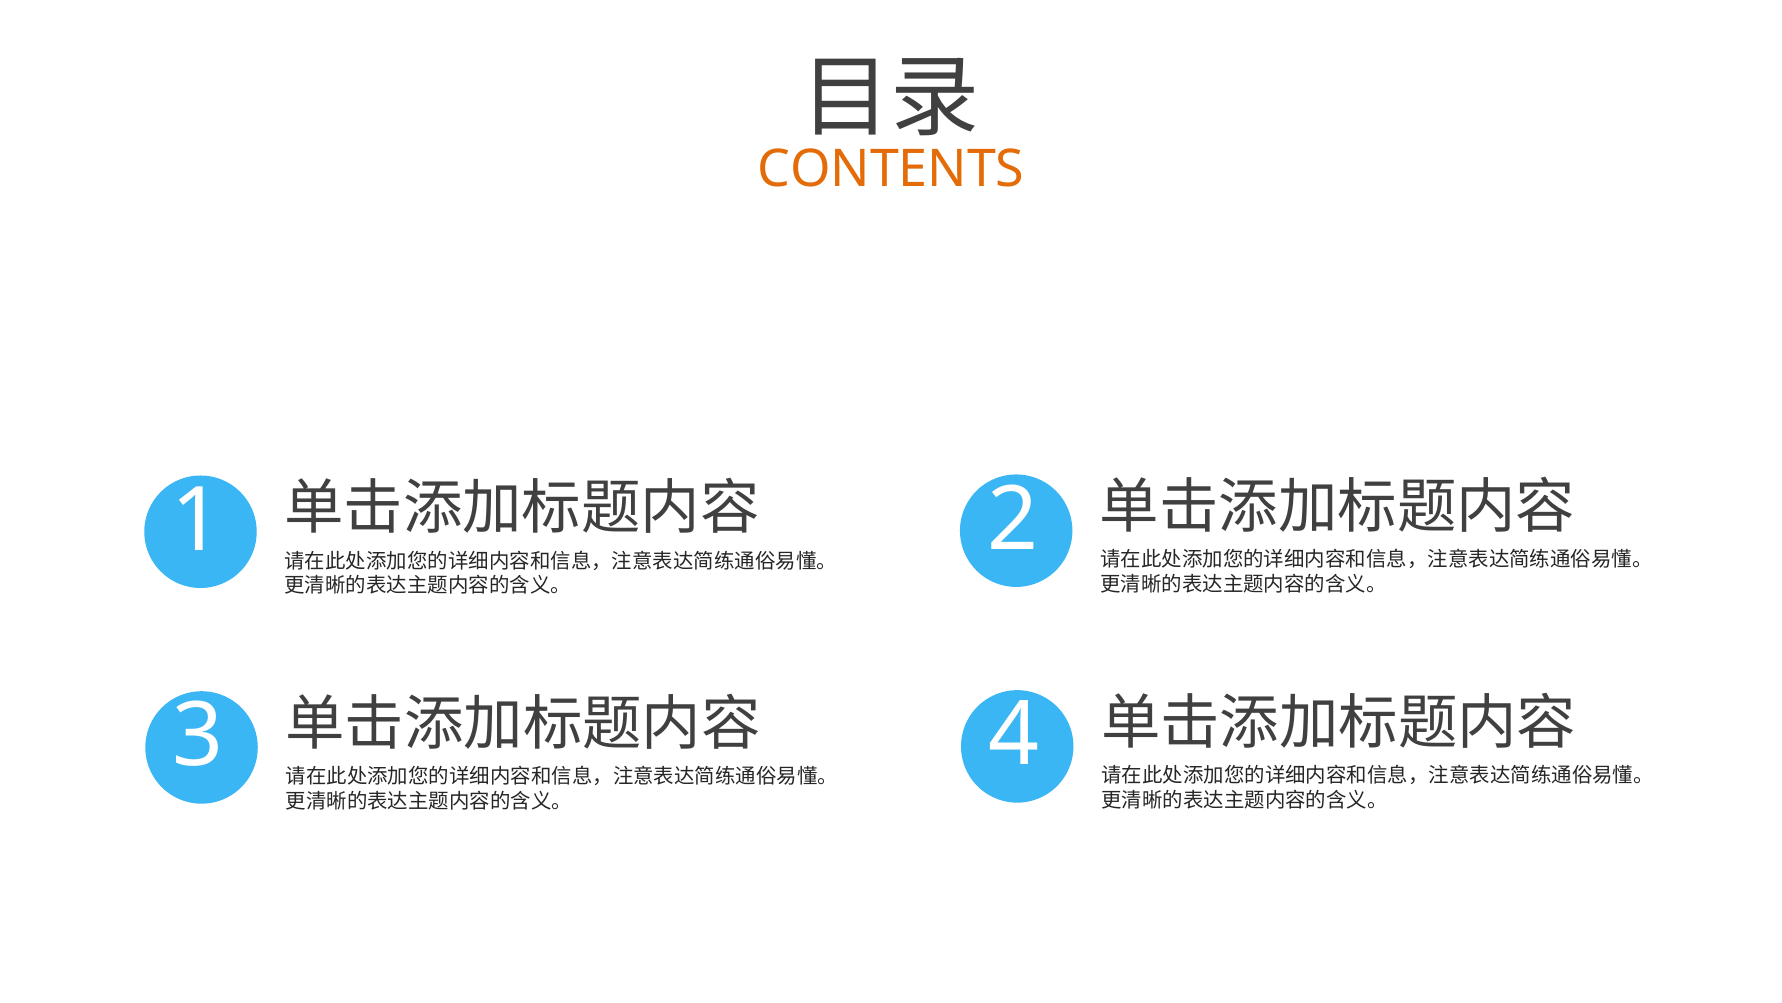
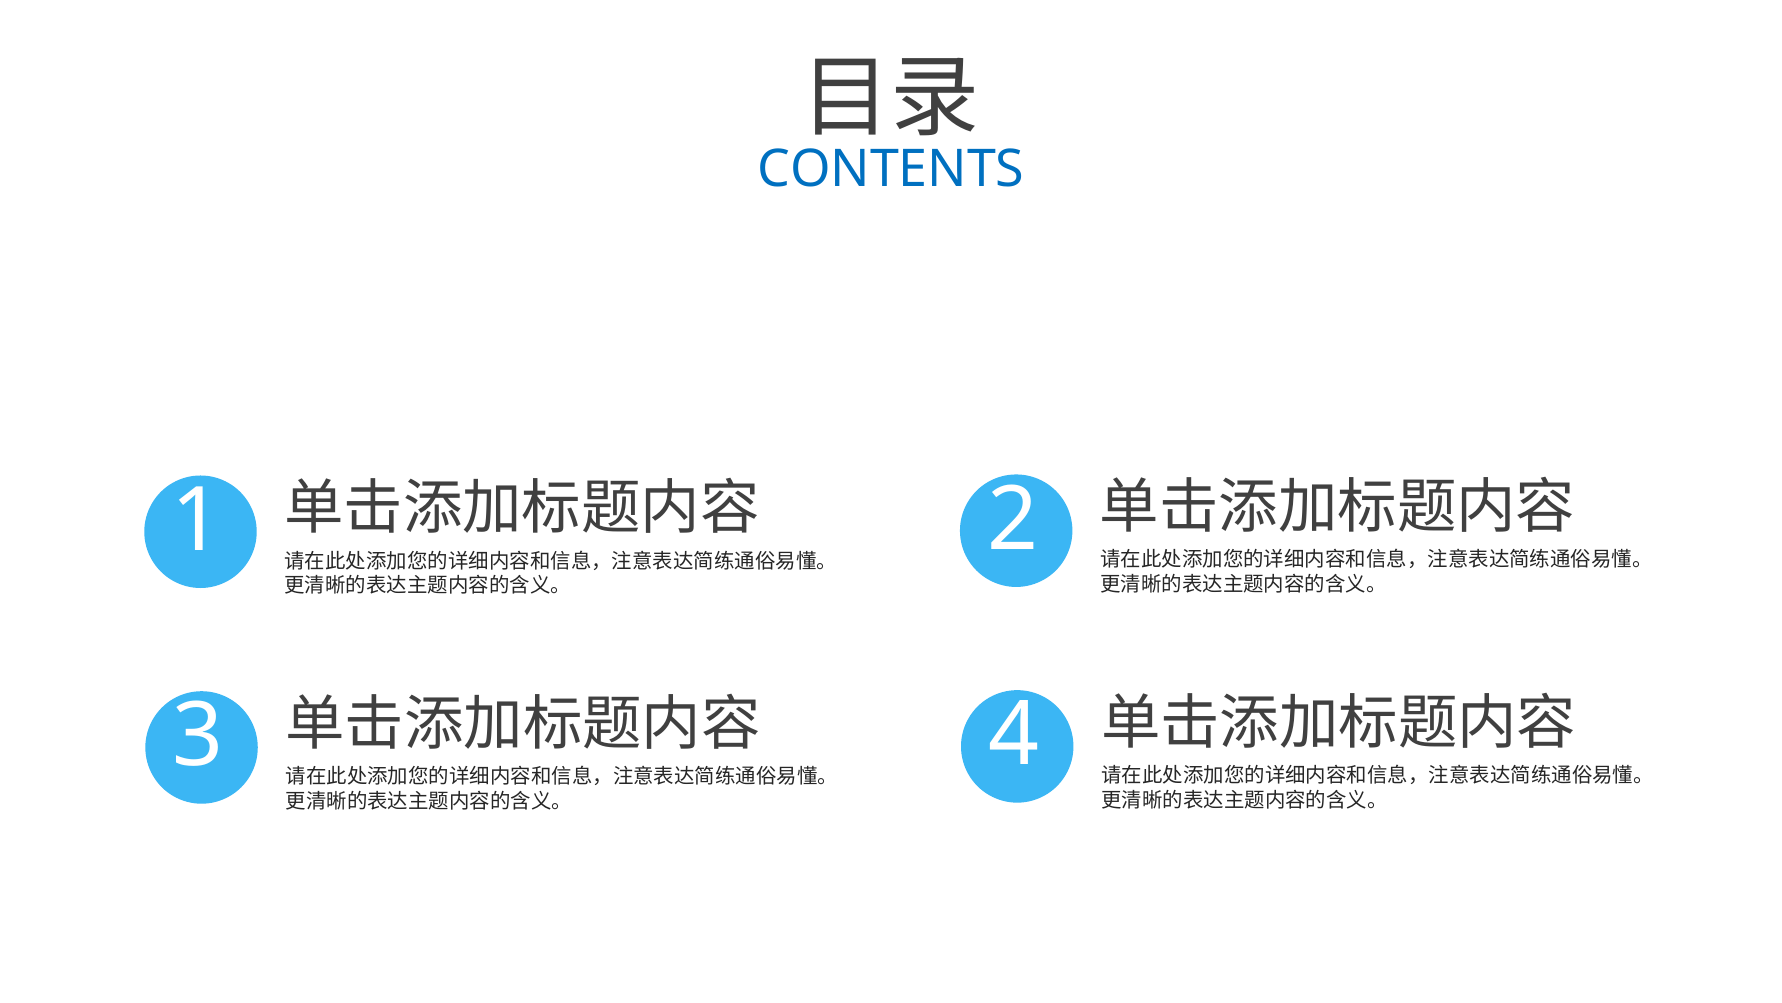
CONTENTS colour: orange -> blue (891, 169)
